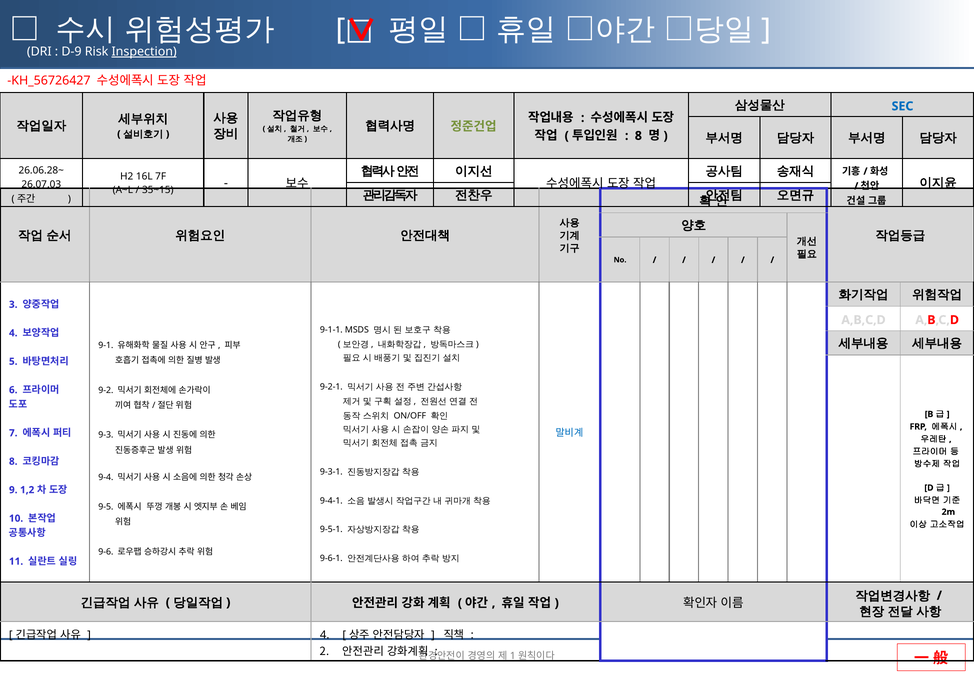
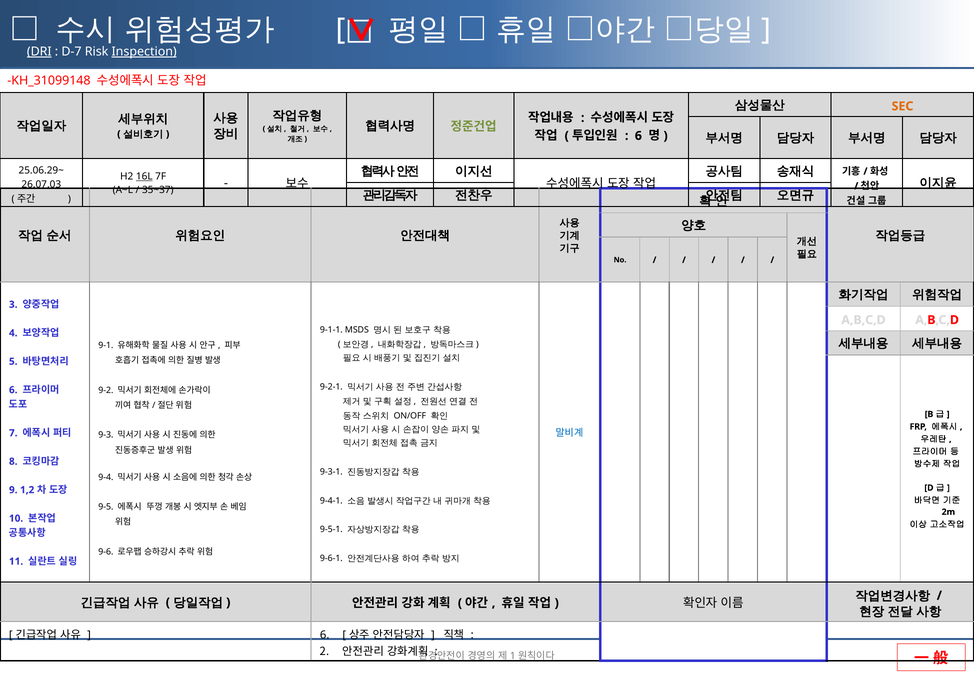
DRI underline: none -> present (39, 52)
D-9: D-9 -> D-7 (71, 52)
KH_56726427: KH_56726427 -> KH_31099148 (49, 81)
SEC colour: blue -> orange (902, 106)
8: 8 -> 6 (638, 136)
26.06.28~: 26.06.28~ -> 25.06.29~ (41, 171)
16L underline: none -> present (144, 176)
35~15: 35~15 -> 35~37 (158, 190)
4: 4 -> 6 (325, 636)
